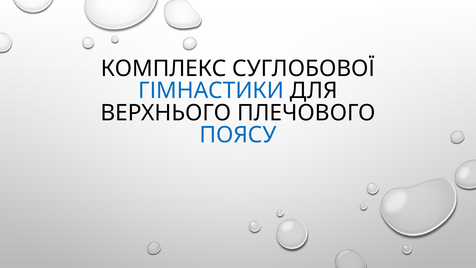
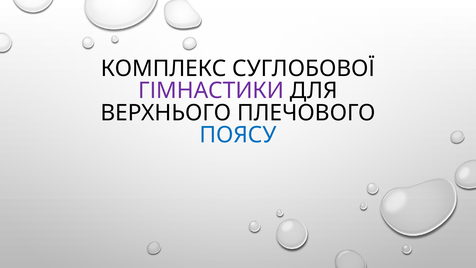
ГІМНАСТИКИ colour: blue -> purple (211, 91)
